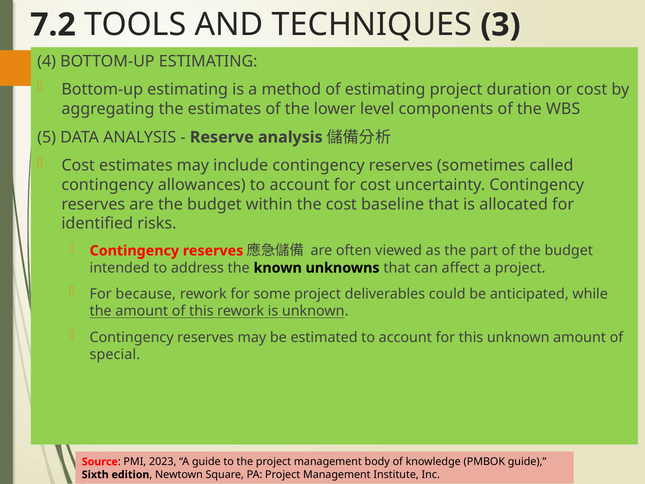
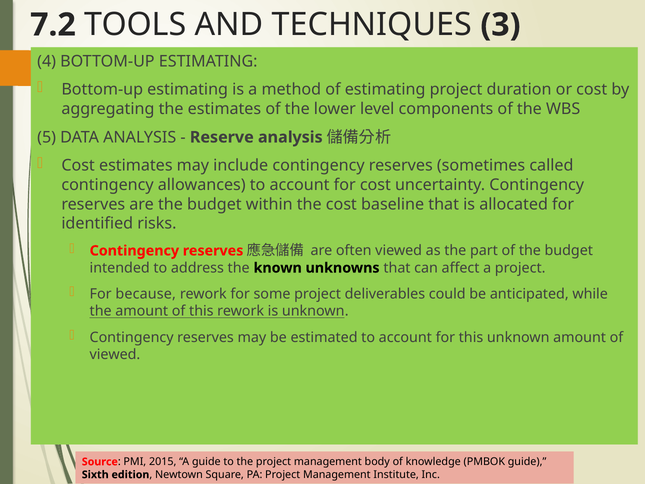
special: special -> viewed (115, 354)
2023: 2023 -> 2015 (163, 462)
